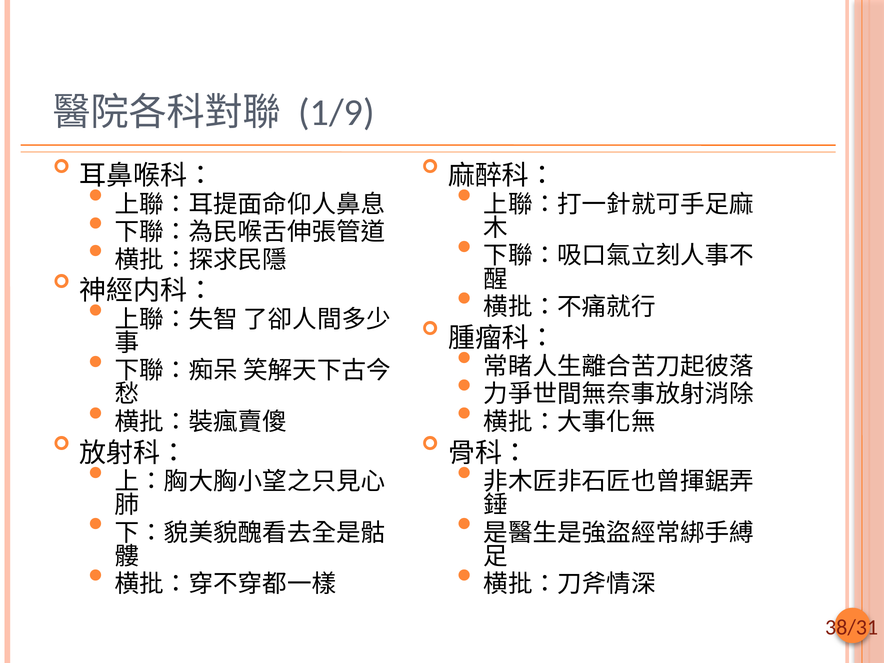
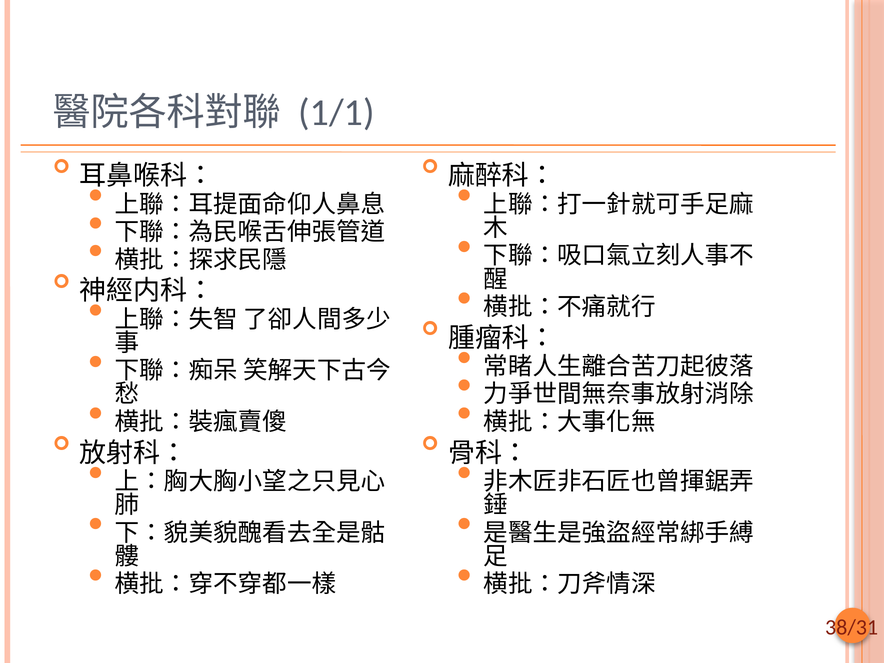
1/9: 1/9 -> 1/1 (337, 112)
